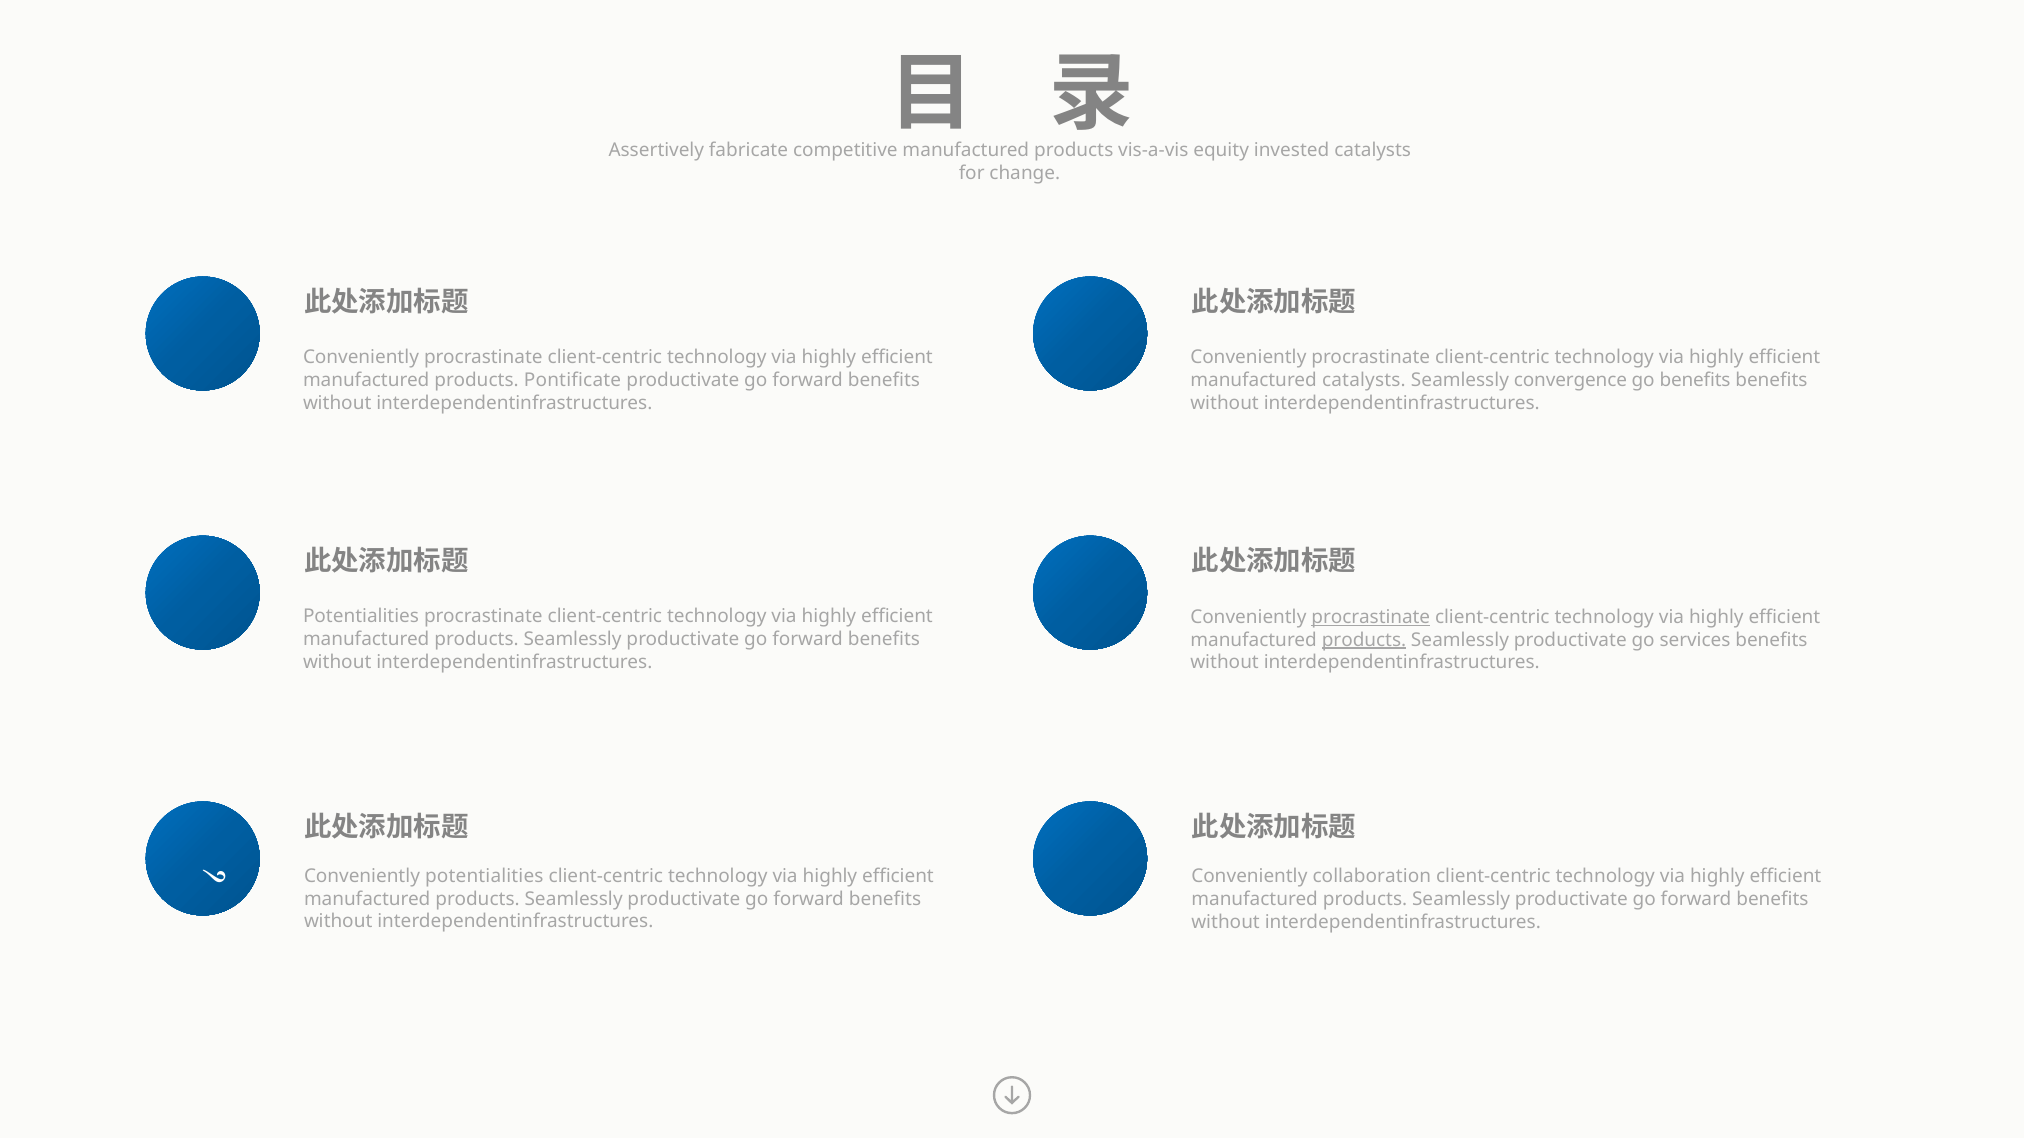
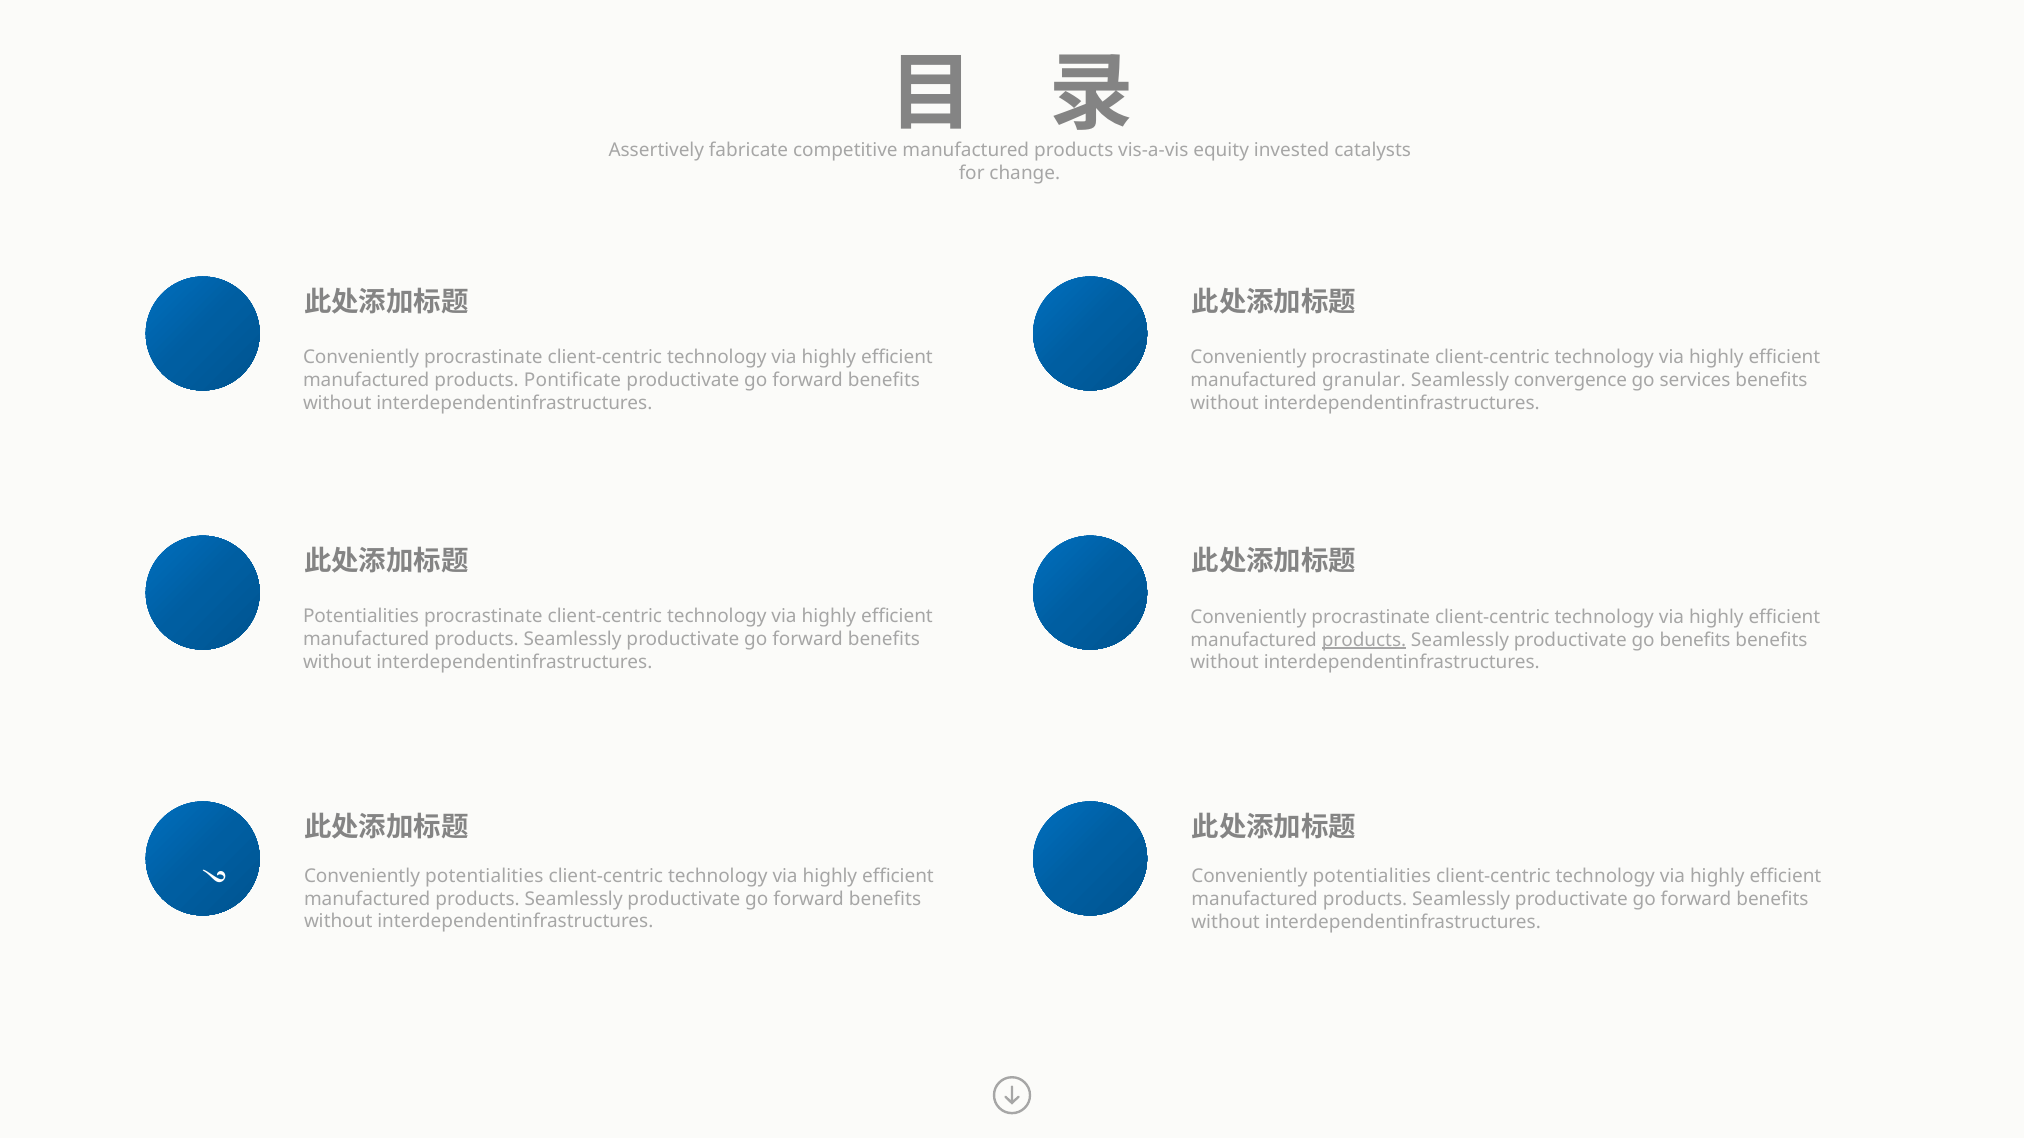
manufactured catalysts: catalysts -> granular (1364, 381)
go benefits: benefits -> services (1695, 381)
procrastinate underline: present -> none (1371, 617)
go services: services -> benefits (1695, 640)
collaboration: collaboration -> potentialities (1372, 877)
